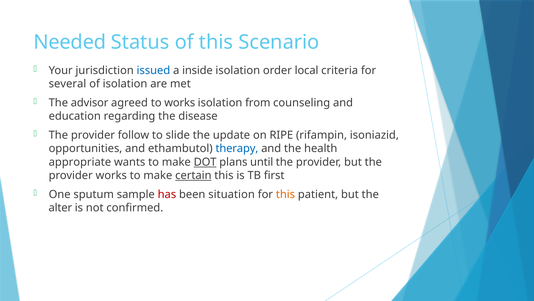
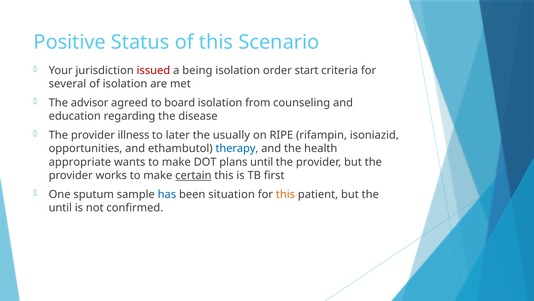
Needed: Needed -> Positive (70, 42)
issued colour: blue -> red (153, 70)
inside: inside -> being (197, 70)
local: local -> start (307, 70)
to works: works -> board (180, 103)
follow: follow -> illness (134, 135)
slide: slide -> later (178, 135)
update: update -> usually (231, 135)
DOT underline: present -> none (205, 162)
has colour: red -> blue (167, 194)
alter: alter -> until (60, 207)
